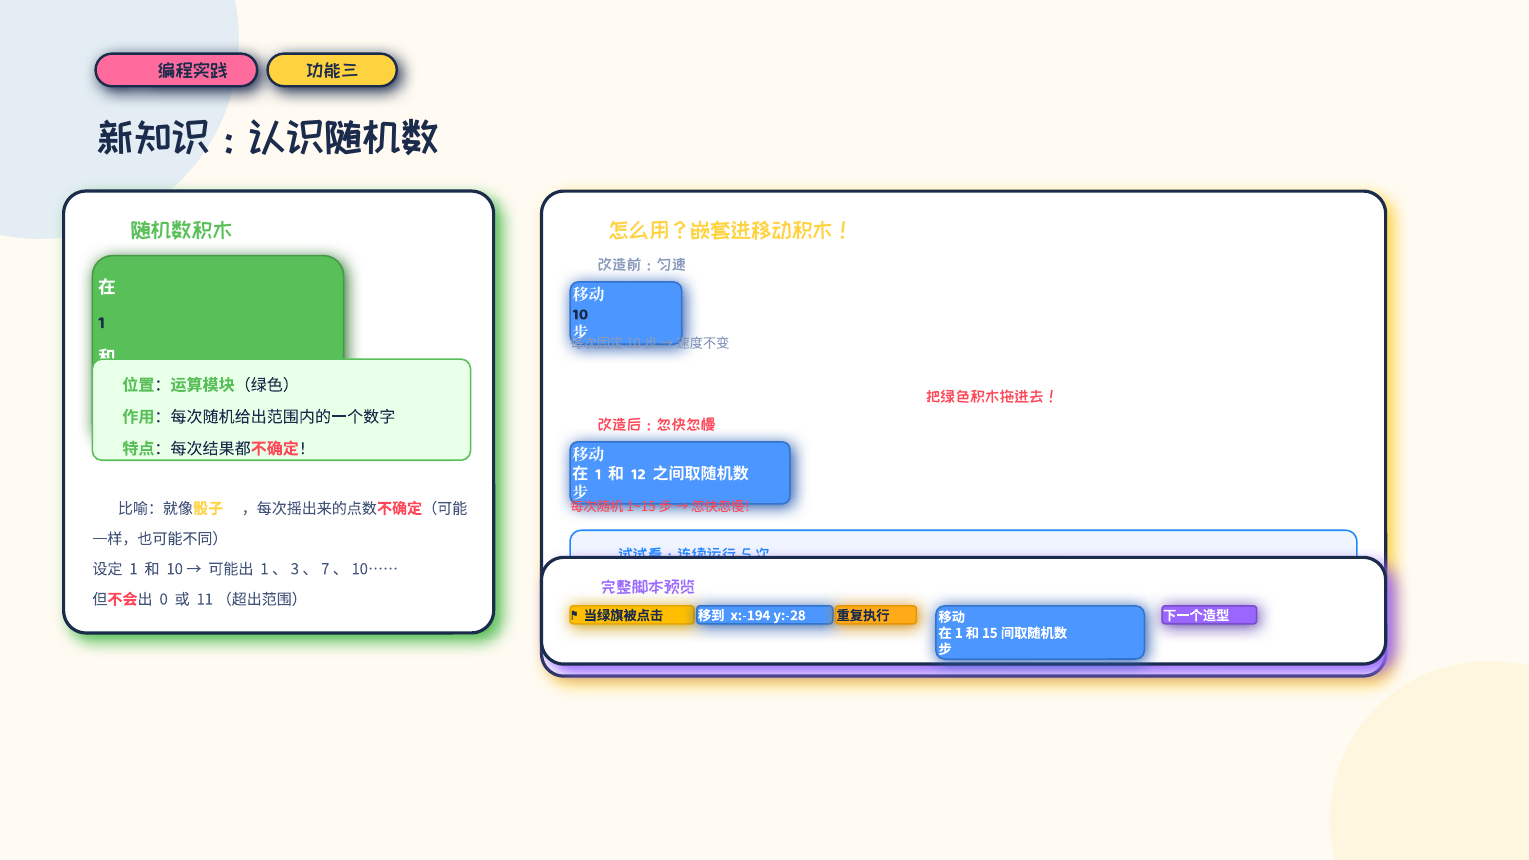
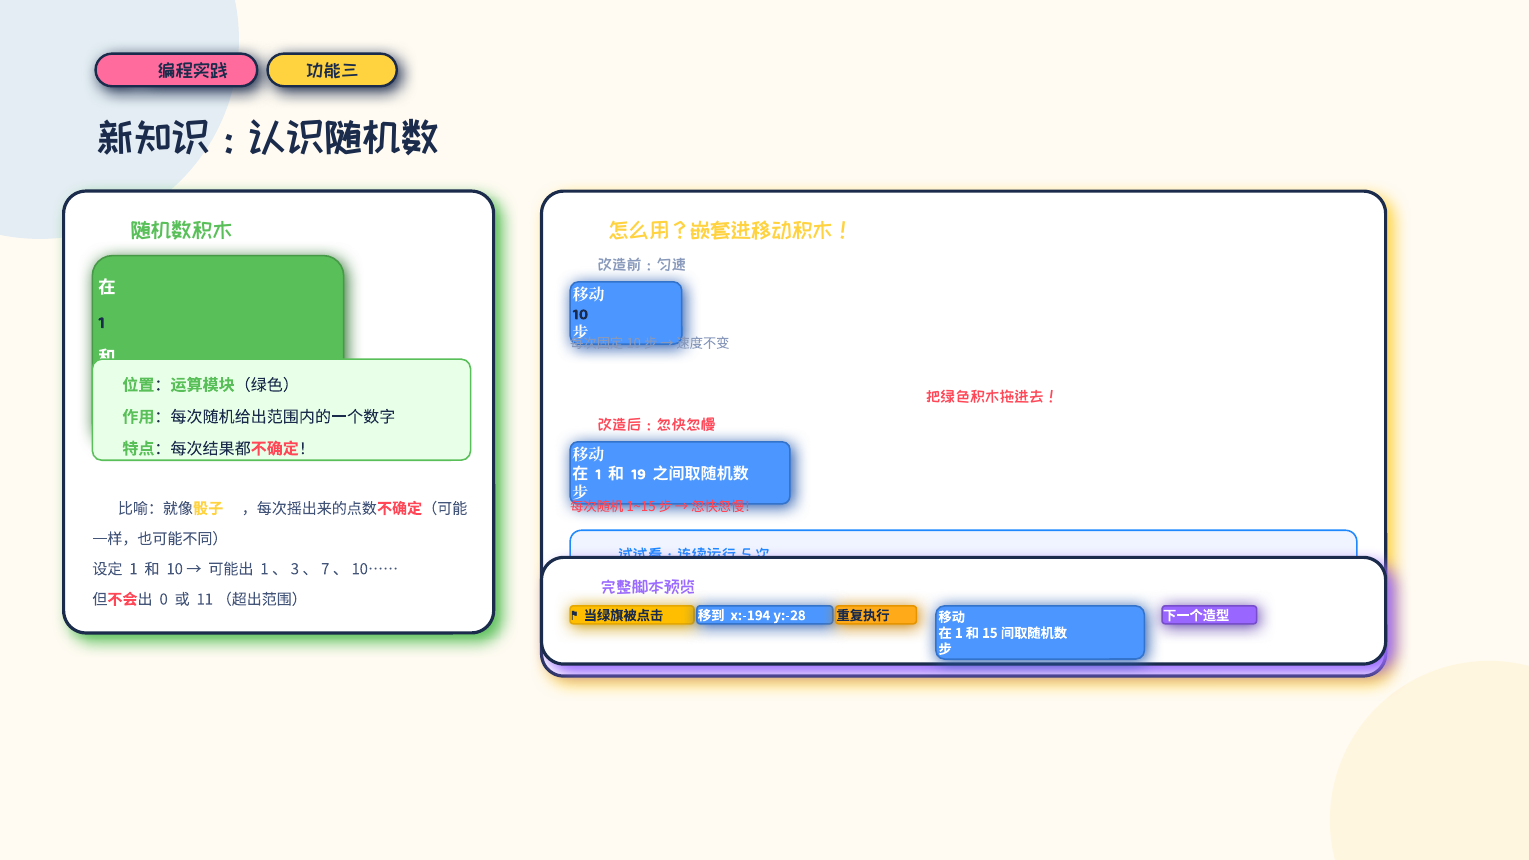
12: 12 -> 19 (639, 474)
